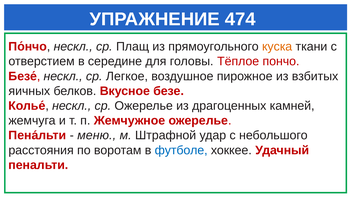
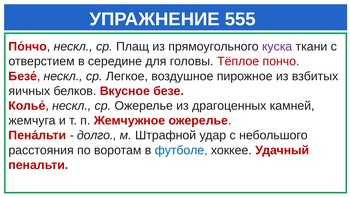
474: 474 -> 555 (240, 19)
куска colour: orange -> purple (277, 47)
меню: меню -> долго (97, 135)
